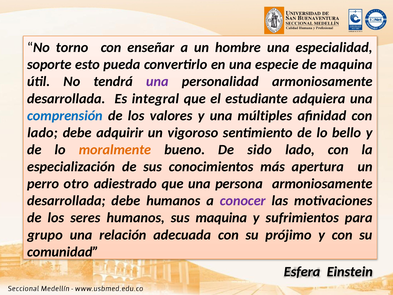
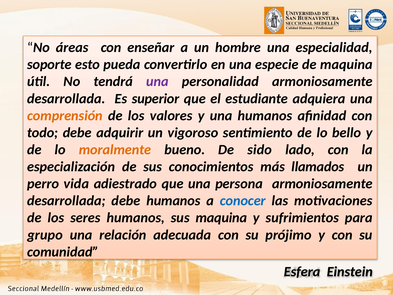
torno: torno -> áreas (72, 47)
integral: integral -> superior (156, 98)
comprensión colour: blue -> orange (65, 116)
una múltiples: múltiples -> humanos (265, 116)
lado: lado -> todo (43, 133)
apertura: apertura -> llamados (318, 167)
otro: otro -> vida (76, 184)
conocer colour: purple -> blue (243, 201)
